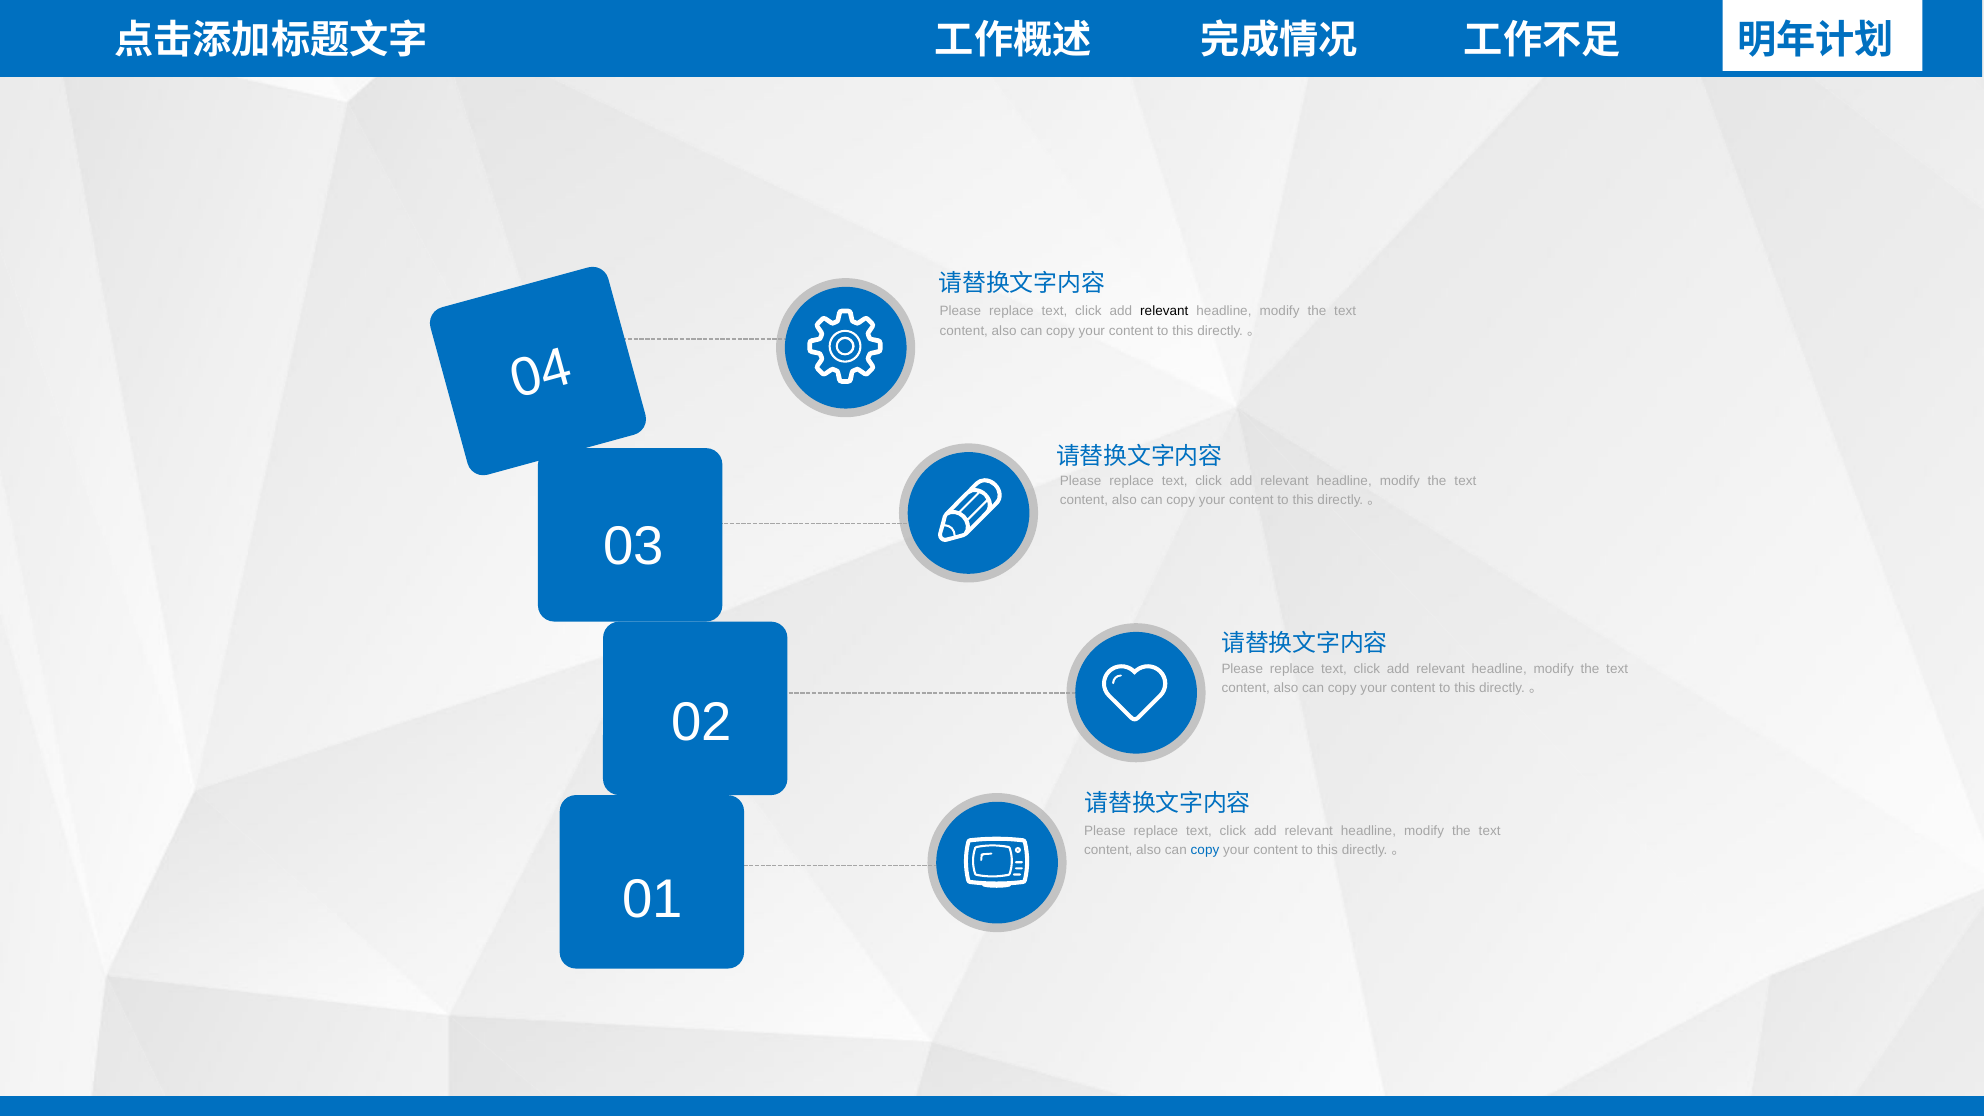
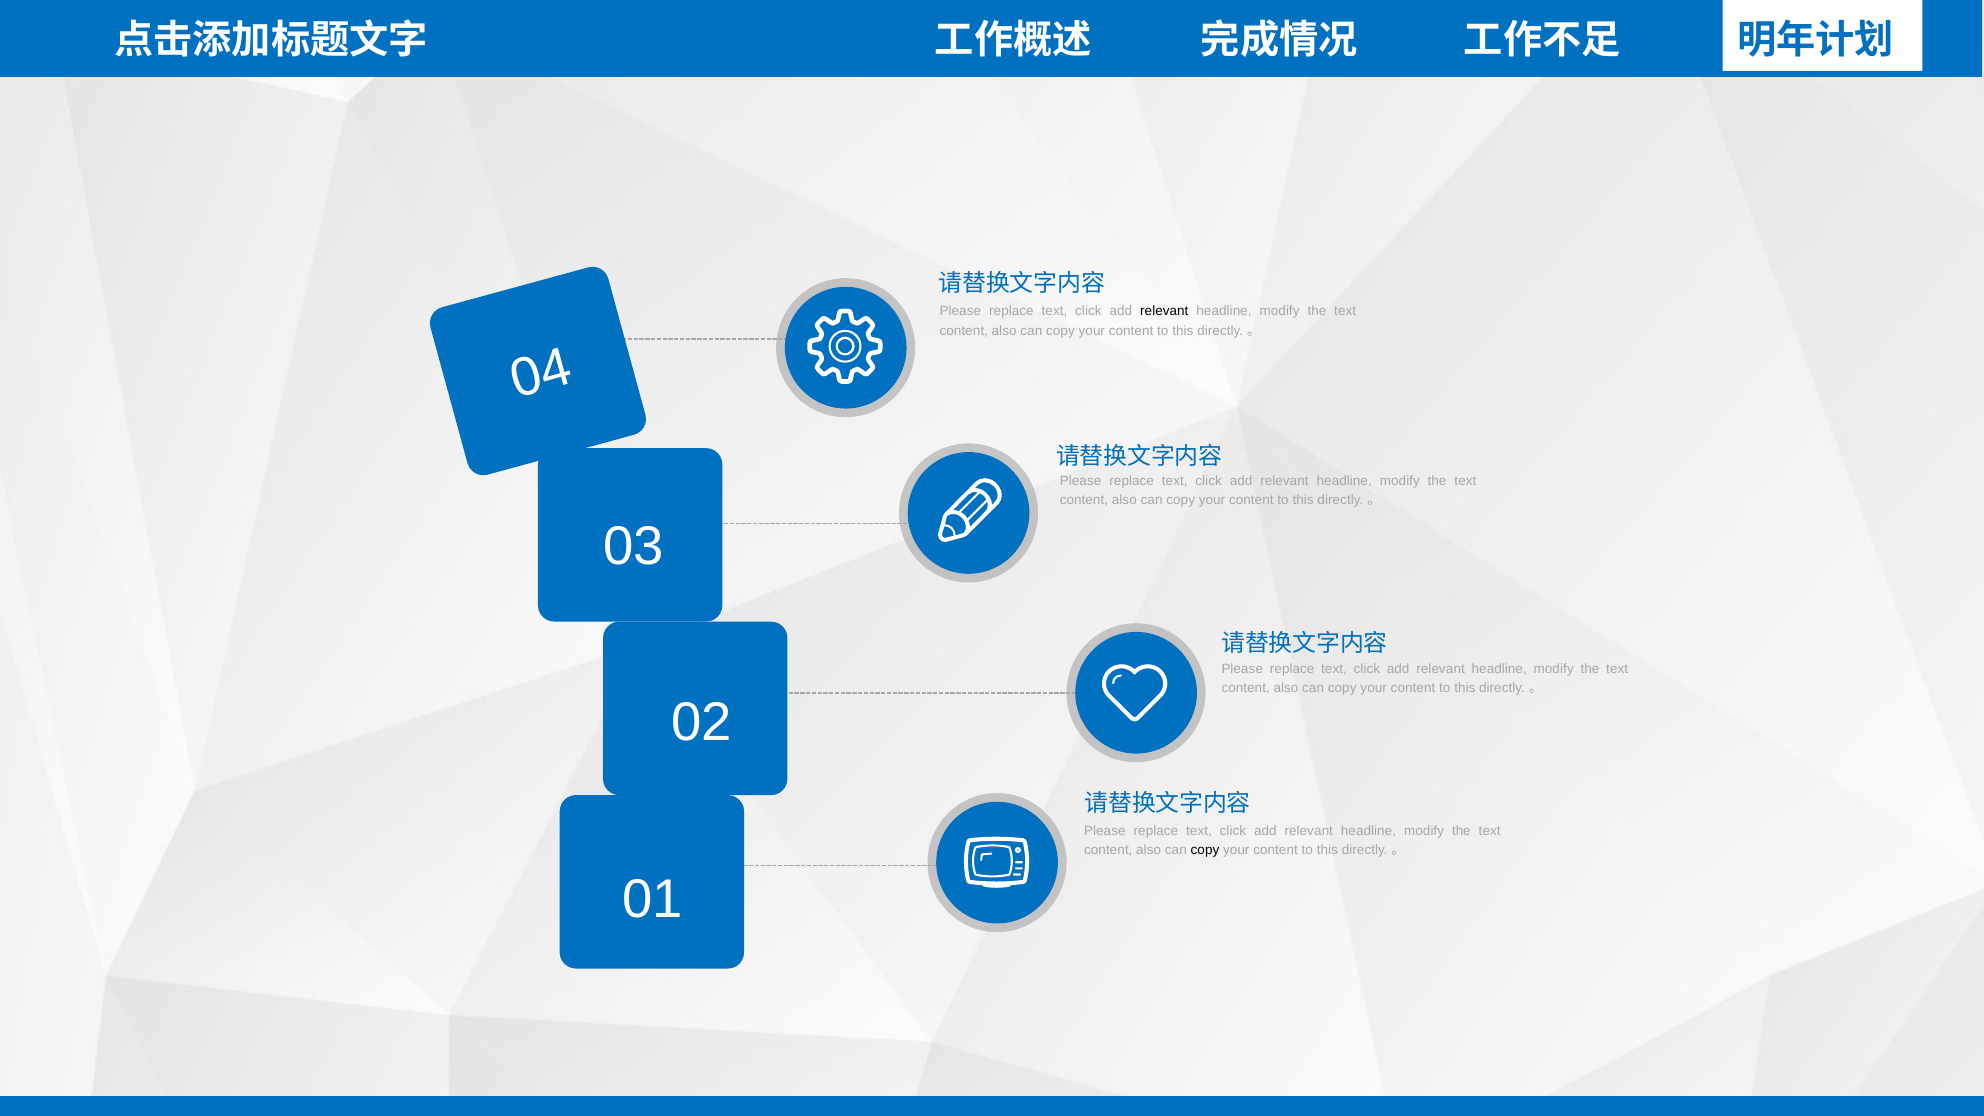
copy colour: blue -> black (1205, 850)
